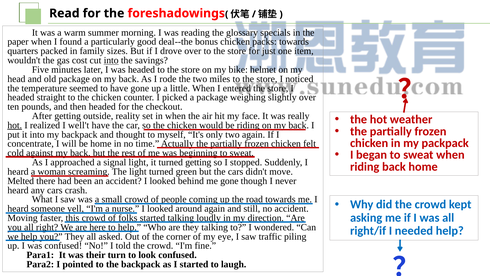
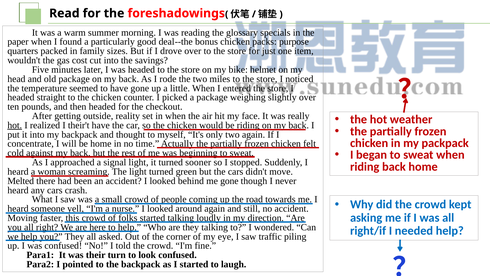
packs towards: towards -> purpose (294, 42)
into underline: present -> none (111, 60)
well't: well't -> their't (79, 125)
turned getting: getting -> sooner (198, 162)
